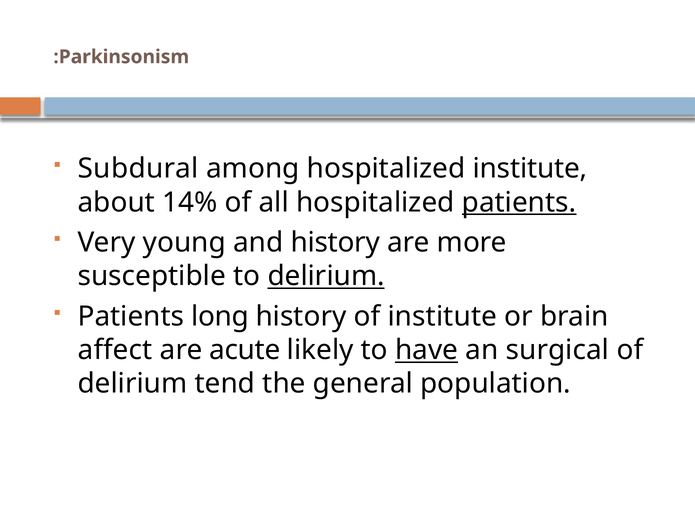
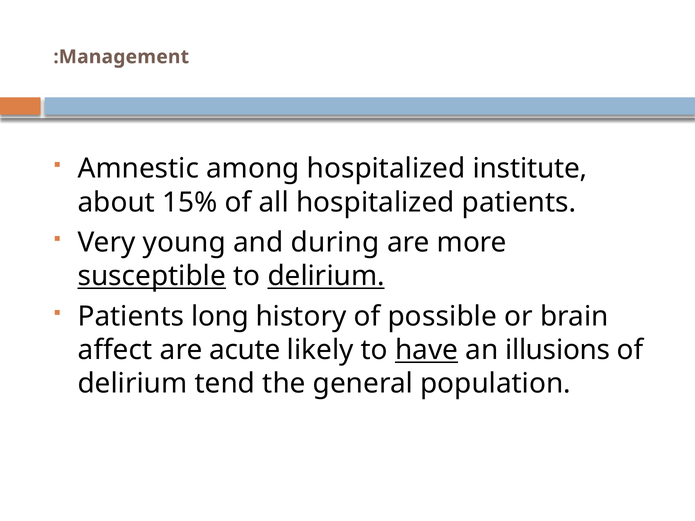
Parkinsonism: Parkinsonism -> Management (124, 57)
Subdural: Subdural -> Amnestic (138, 169)
14%: 14% -> 15% (190, 202)
patients underline: present -> none (519, 202)
and history: history -> during (335, 243)
susceptible underline: none -> present (152, 276)
of institute: institute -> possible (442, 317)
surgical: surgical -> illusions (558, 350)
